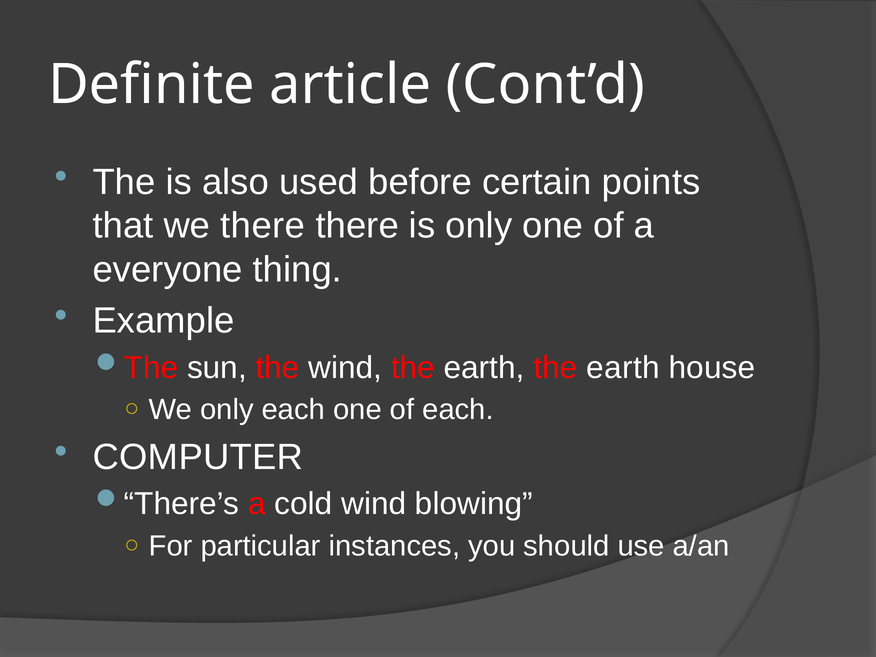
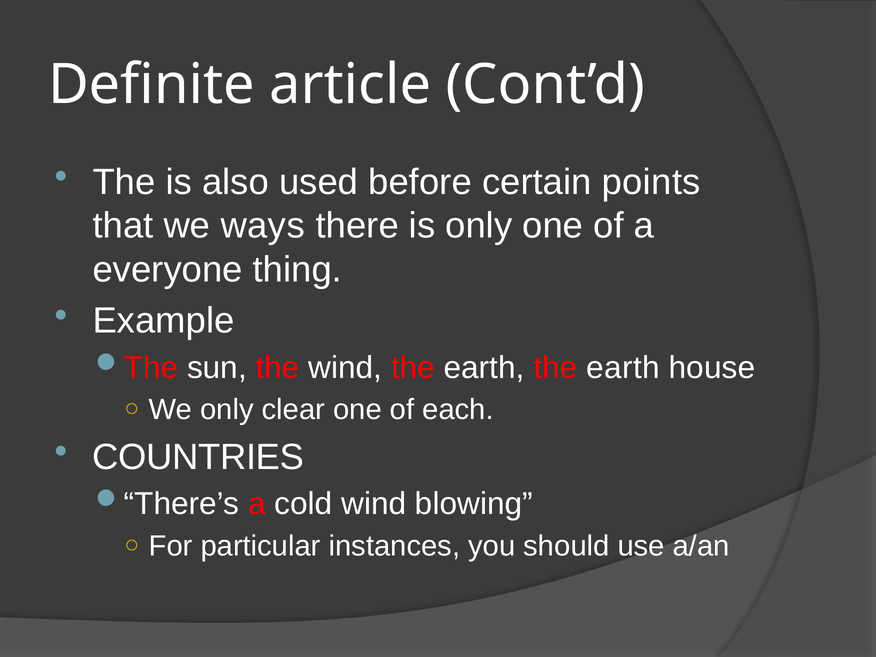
we there: there -> ways (263, 226)
only each: each -> clear (293, 410)
COMPUTER: COMPUTER -> COUNTRIES (198, 457)
